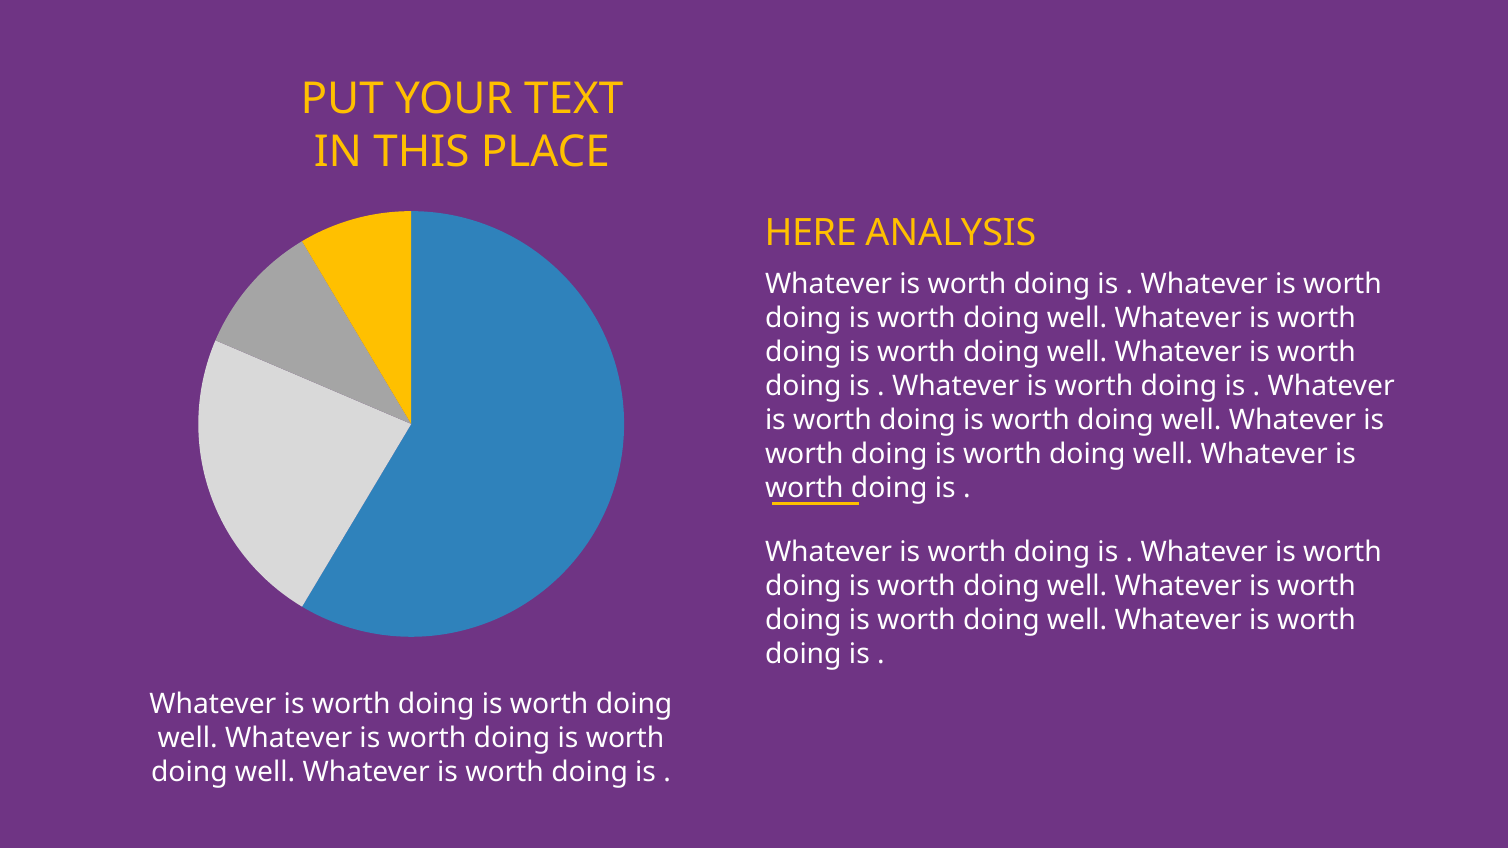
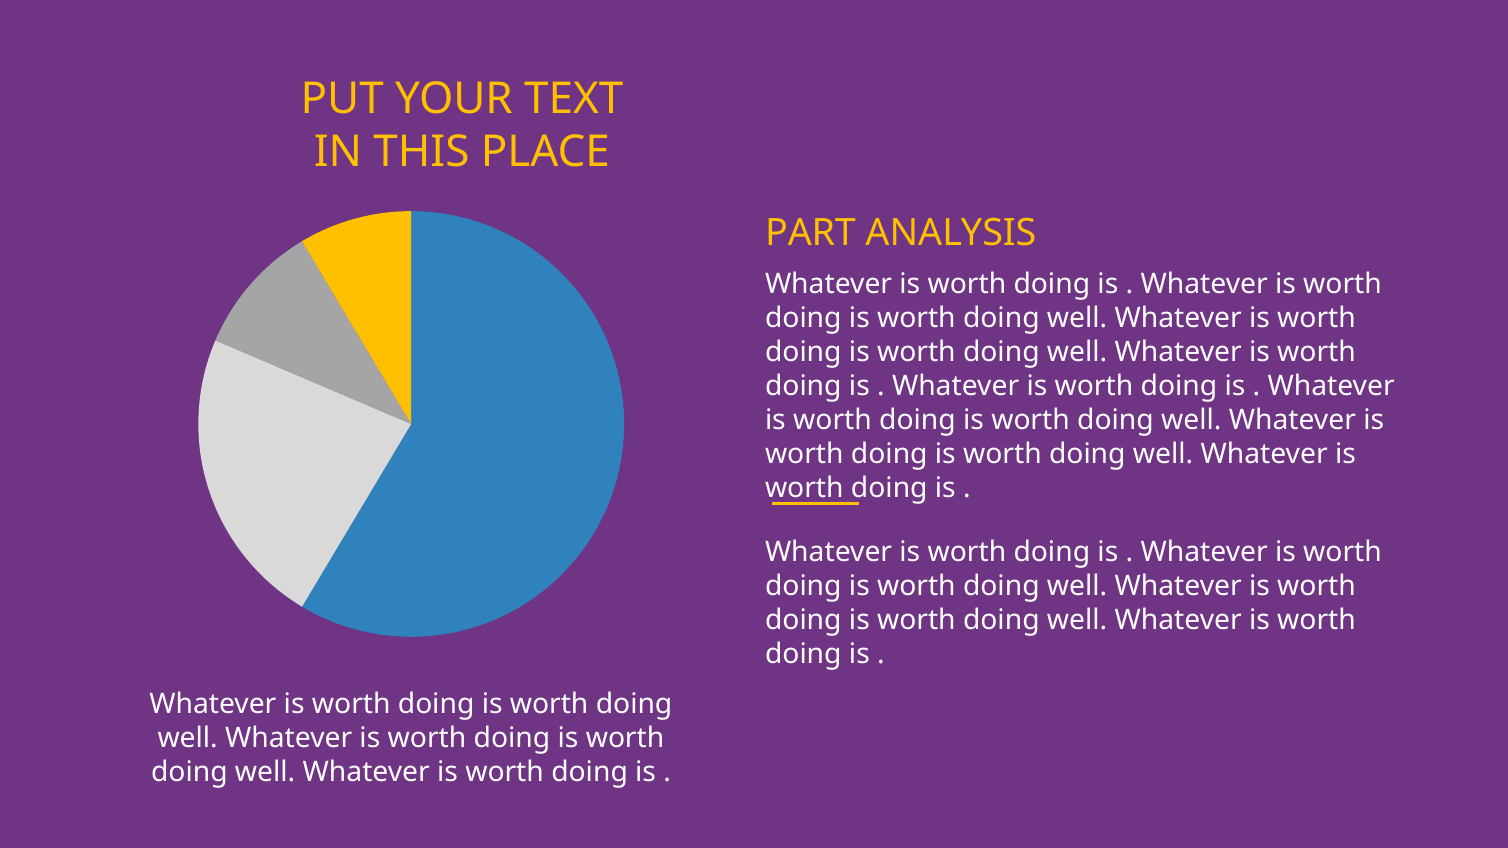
HERE: HERE -> PART (811, 233)
